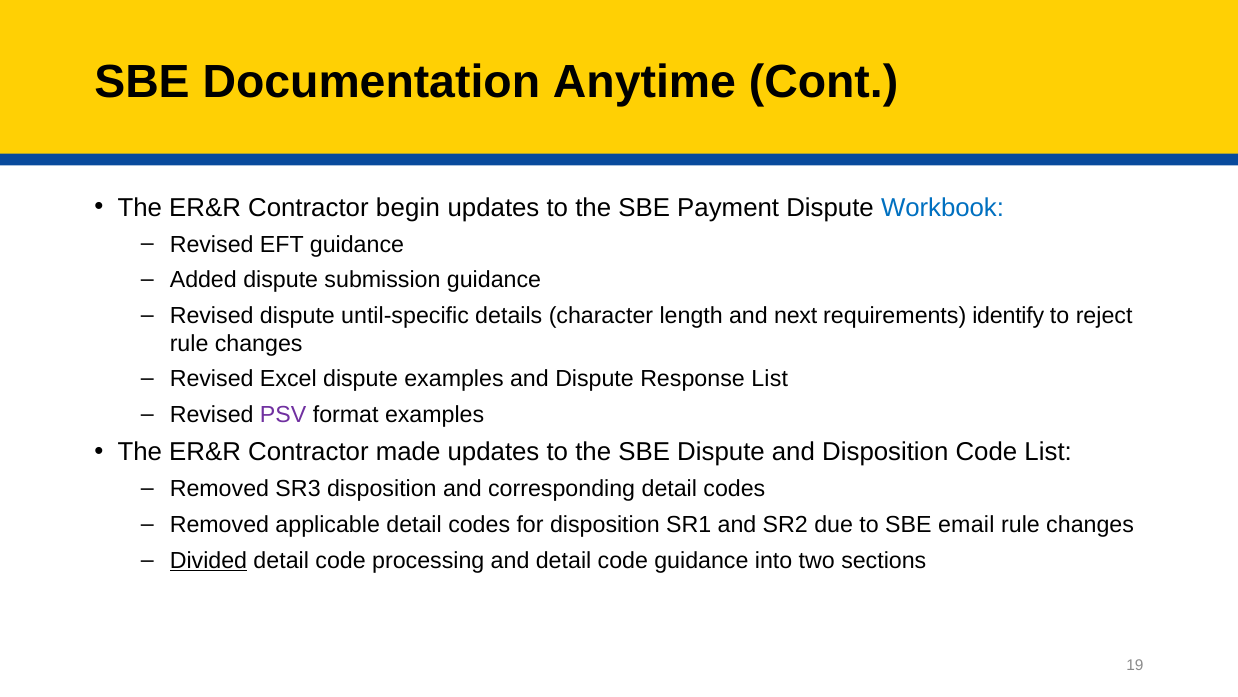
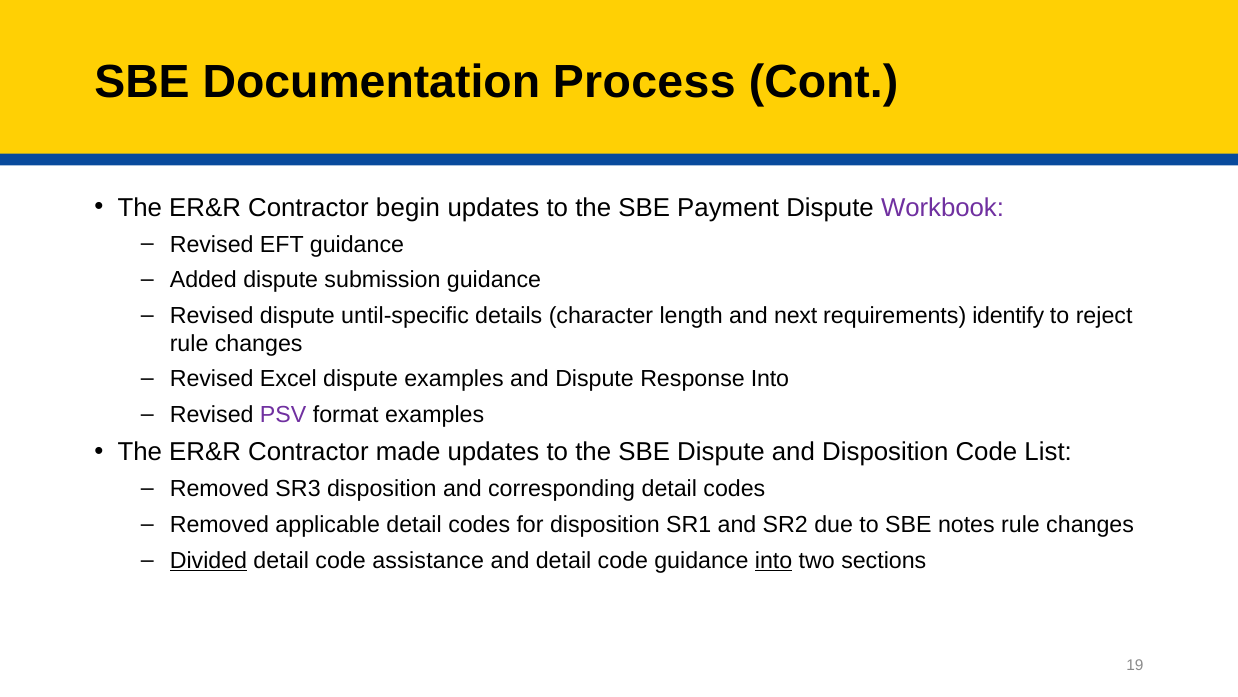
Anytime: Anytime -> Process (644, 82)
Workbook colour: blue -> purple (942, 207)
Response List: List -> Into (770, 379)
email: email -> notes (966, 524)
processing: processing -> assistance (428, 560)
into underline: none -> present (774, 560)
